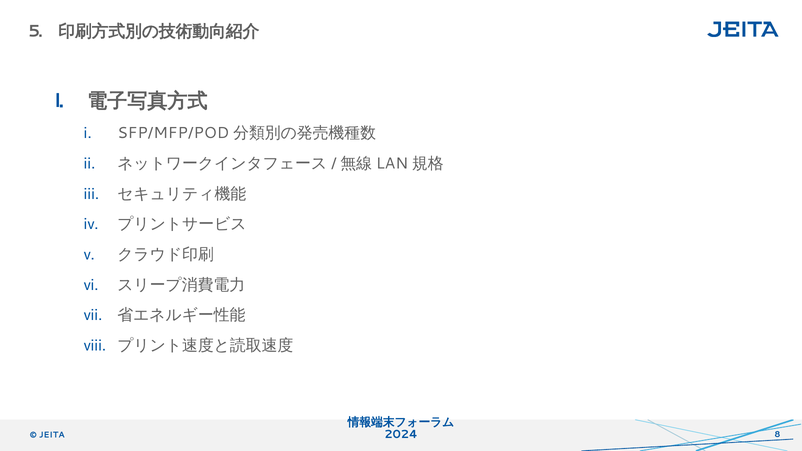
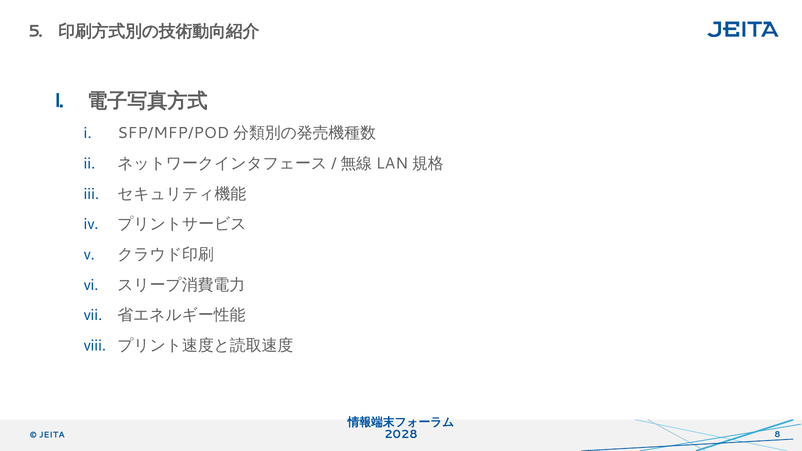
2024: 2024 -> 2028 (401, 435)
